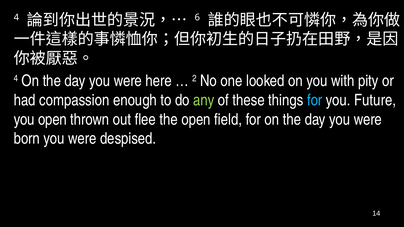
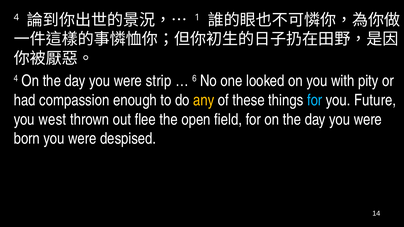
6: 6 -> 1 (197, 18)
here: here -> strip (159, 81)
2: 2 -> 6 (194, 78)
any colour: light green -> yellow (204, 100)
you open: open -> west (52, 119)
